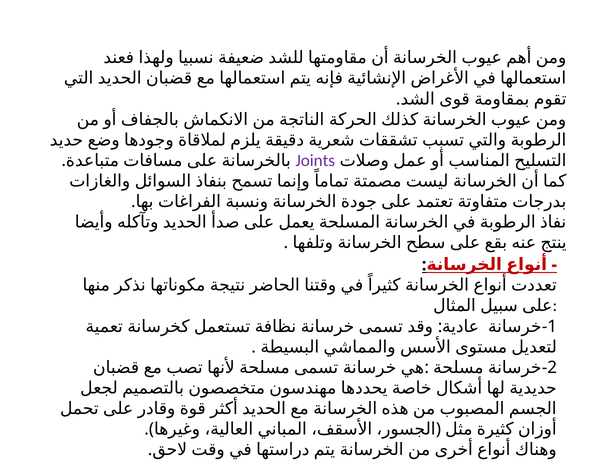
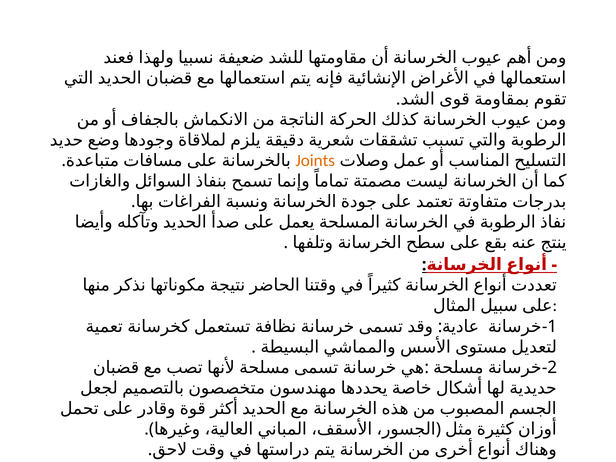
Joints colour: purple -> orange (315, 161)
